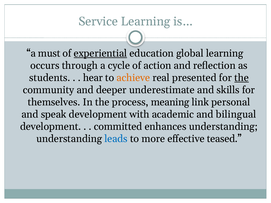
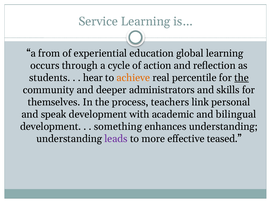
must: must -> from (49, 53)
experiential underline: present -> none (100, 53)
presented: presented -> percentile (194, 78)
underestimate: underestimate -> administrators (162, 90)
meaning: meaning -> teachers (170, 102)
committed: committed -> something (118, 127)
leads colour: blue -> purple (116, 139)
